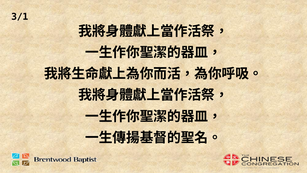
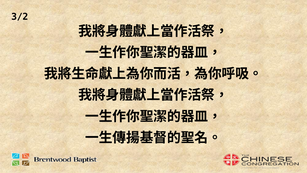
3/1: 3/1 -> 3/2 (20, 17)
